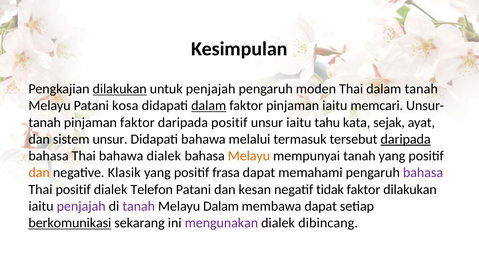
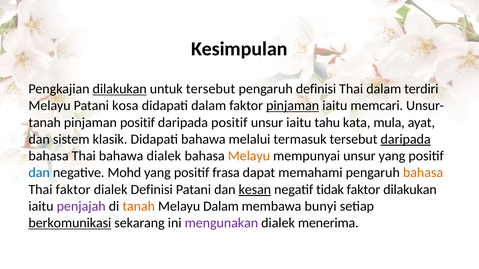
untuk penjajah: penjajah -> tersebut (211, 89)
pengaruh moden: moden -> definisi (316, 89)
dalam tanah: tanah -> terdiri (421, 89)
dalam underline: present -> none (209, 106)
pinjaman underline: none -> present (293, 106)
pinjaman faktor: faktor -> positif (137, 123)
sejak: sejak -> mula (389, 123)
sistem unsur: unsur -> klasik (110, 139)
mempunyai tanah: tanah -> unsur (359, 156)
dan colour: orange -> blue (39, 173)
Klasik: Klasik -> Mohd (124, 173)
bahasa colour: purple -> orange (423, 173)
Thai positif: positif -> faktor (73, 190)
dialek Telefon: Telefon -> Definisi (152, 190)
kesan underline: none -> present (255, 190)
tanah colour: purple -> orange (139, 207)
membawa dapat: dapat -> bunyi (321, 207)
dibincang: dibincang -> menerima (328, 223)
